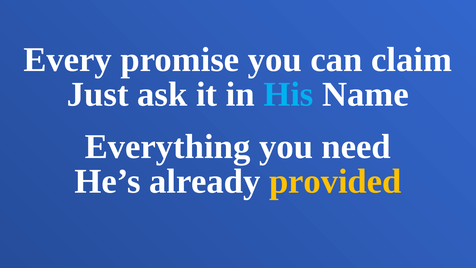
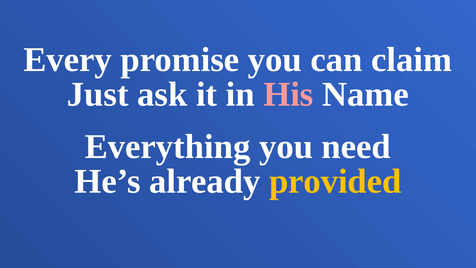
His colour: light blue -> pink (288, 94)
